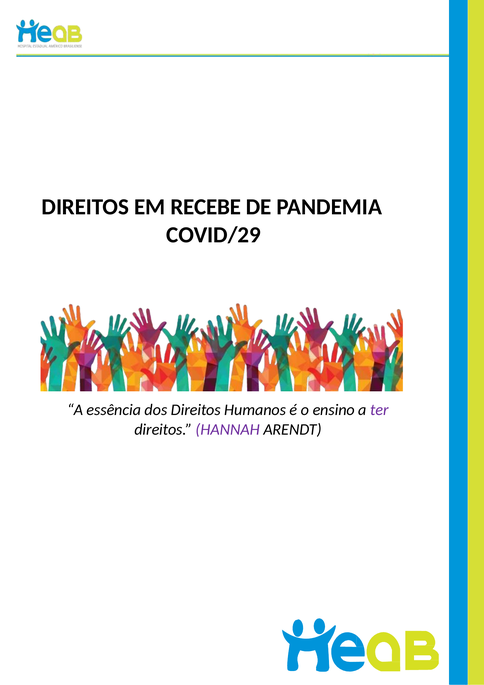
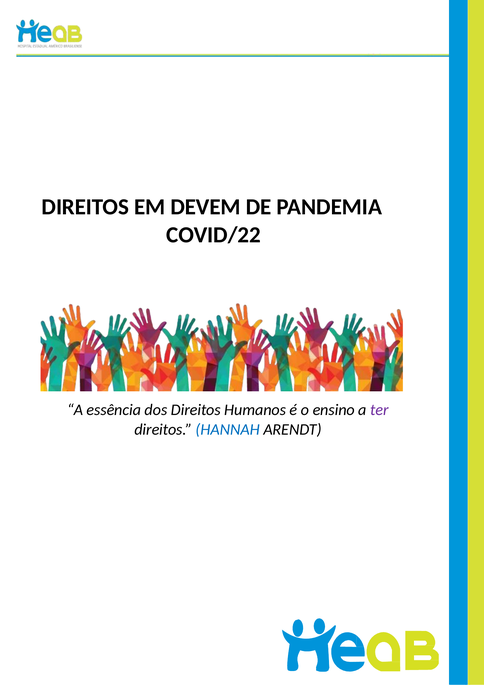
RECEBE: RECEBE -> DEVEM (206, 207)
COVID/29: COVID/29 -> COVID/22 (213, 235)
HANNAH colour: purple -> blue (228, 429)
